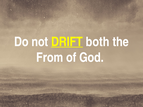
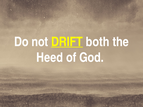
From: From -> Heed (50, 58)
